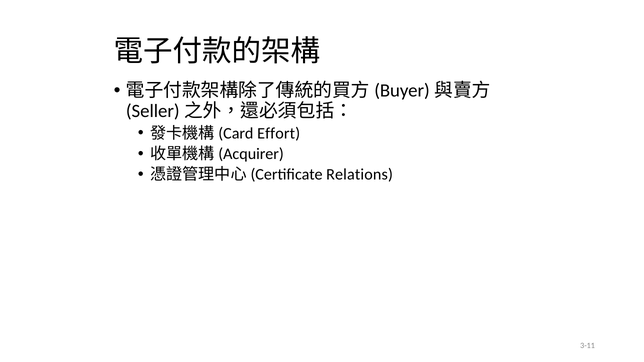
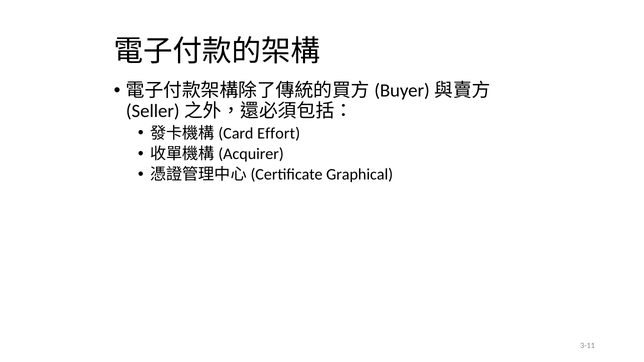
Relations: Relations -> Graphical (360, 175)
